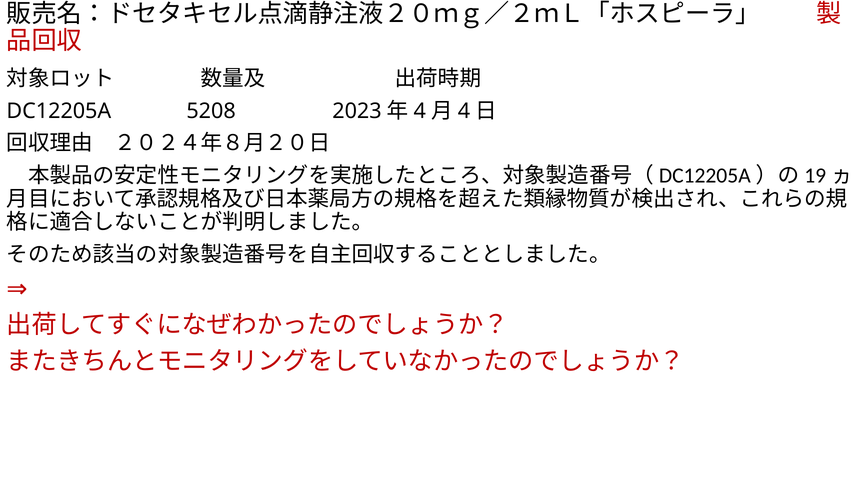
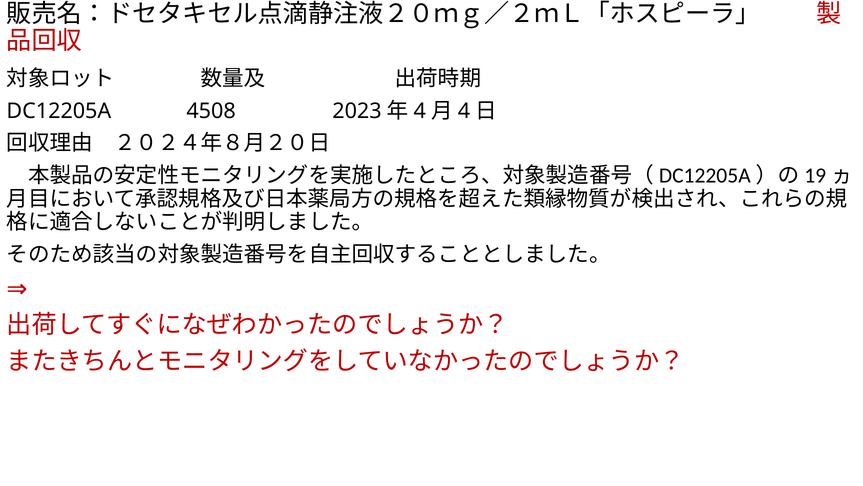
5208: 5208 -> 4508 (211, 111)
